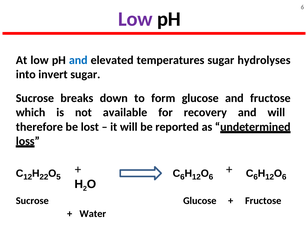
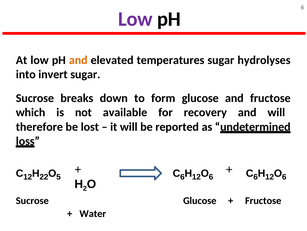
and colour: blue -> orange (78, 60)
